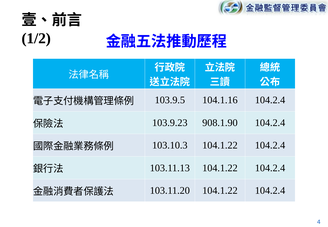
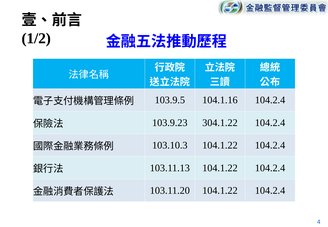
908.1.90: 908.1.90 -> 304.1.22 (220, 123)
